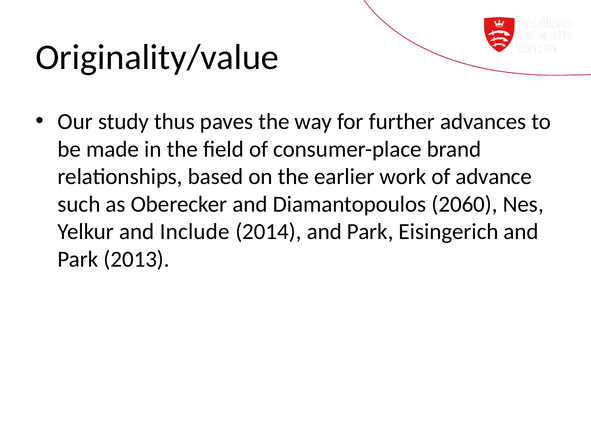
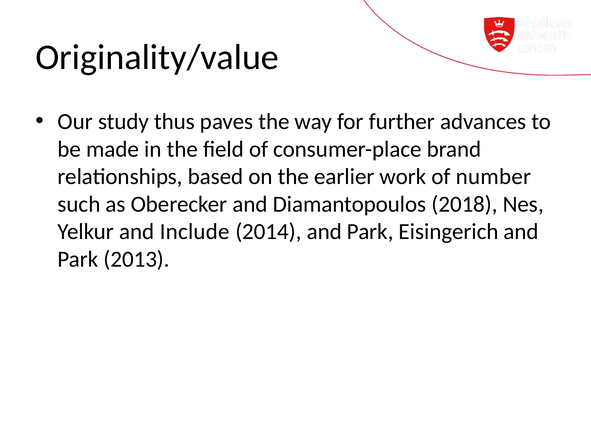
advance: advance -> number (494, 177)
2060: 2060 -> 2018 (465, 204)
